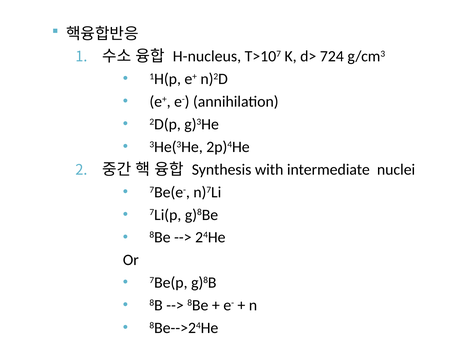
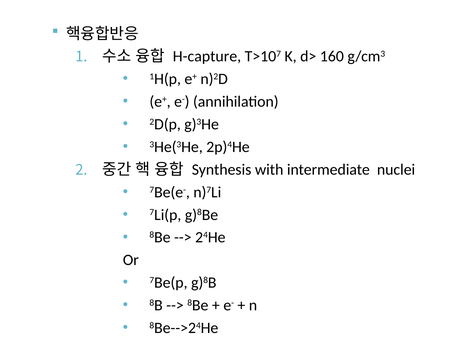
H-nucleus: H-nucleus -> H-capture (207, 56)
724: 724 -> 160 (332, 56)
